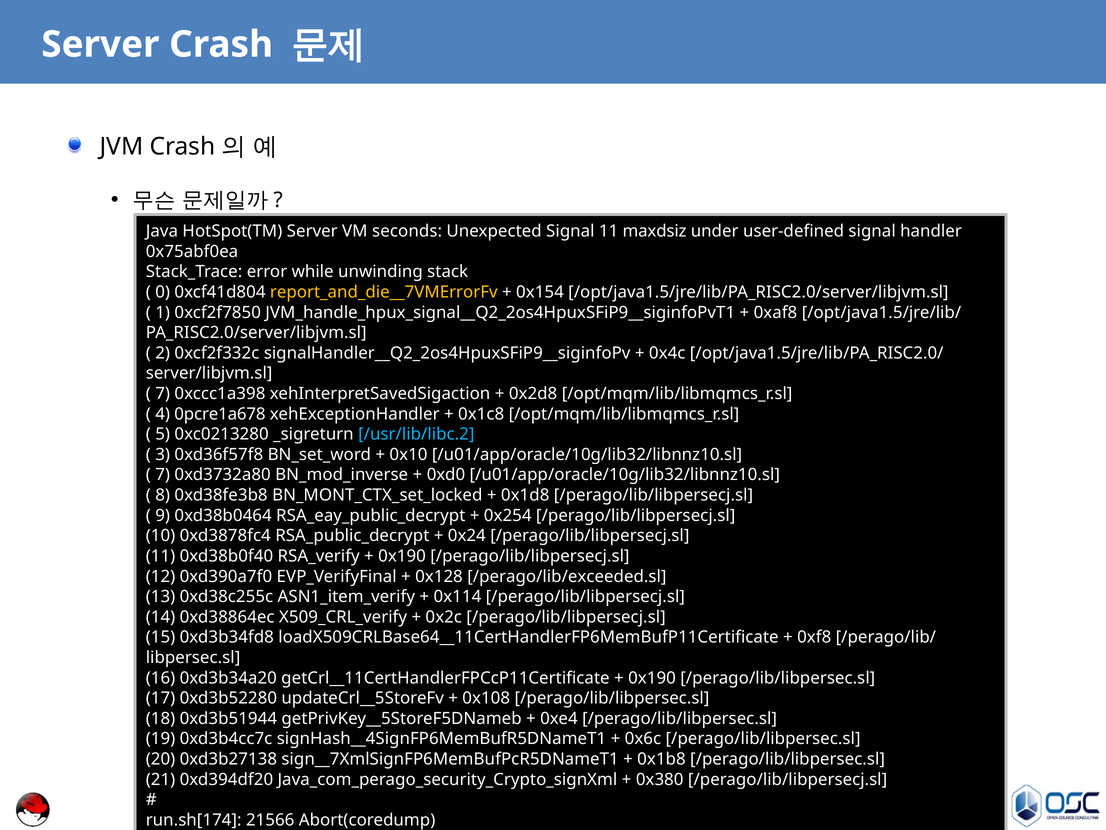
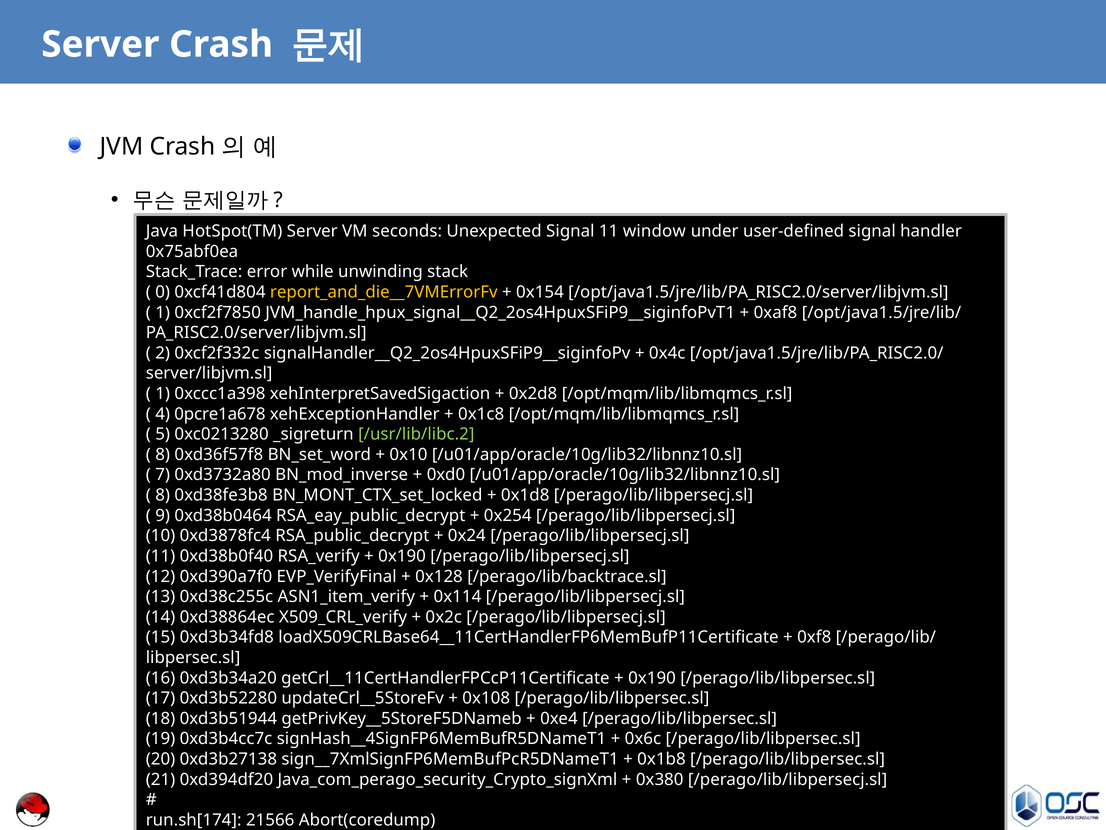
maxdsiz: maxdsiz -> window (654, 231)
7: 7 -> 1 (163, 393)
/usr/lib/libc.2 colour: light blue -> light green (416, 434)
3: 3 -> 8 (163, 454)
/perago/lib/exceeded.sl: /perago/lib/exceeded.sl -> /perago/lib/backtrace.sl (567, 576)
